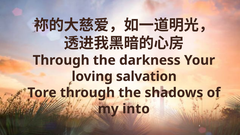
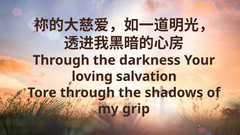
into: into -> grip (136, 109)
